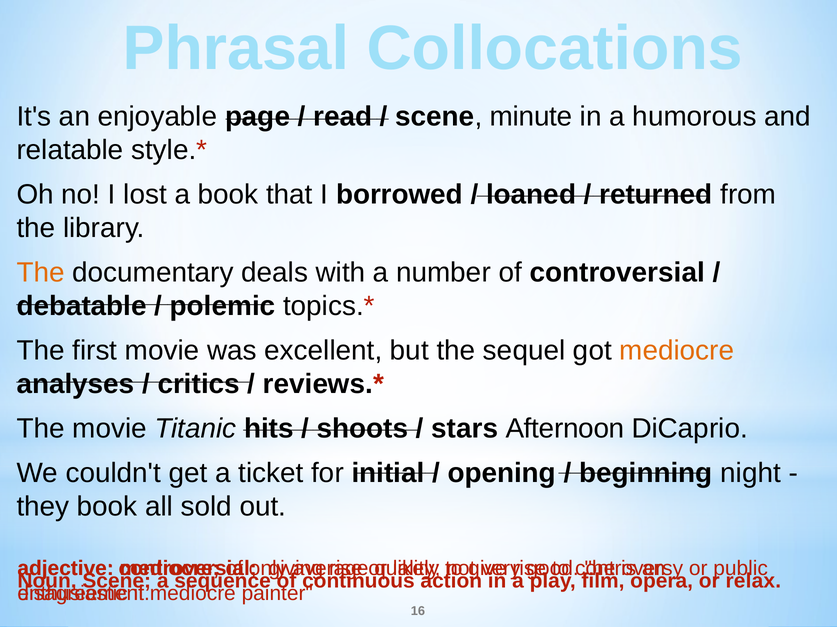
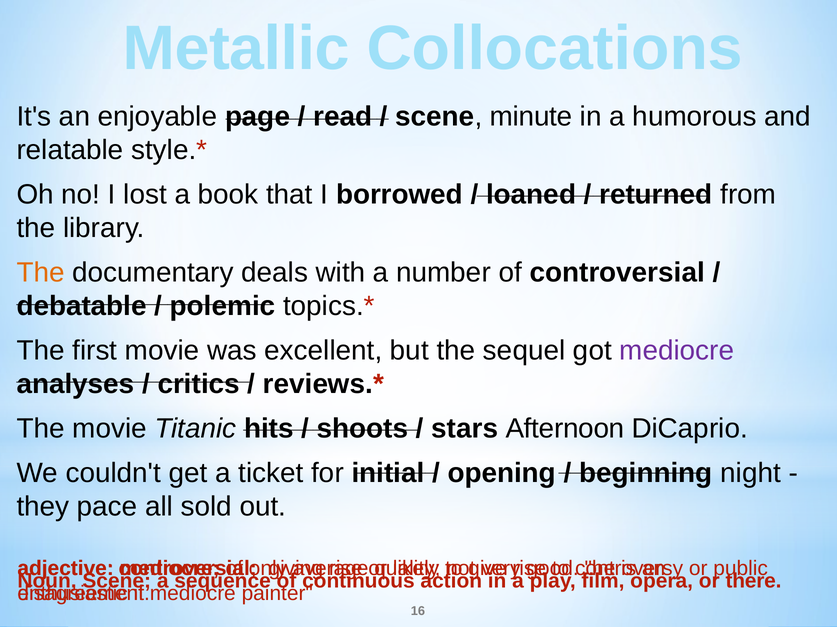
Phrasal: Phrasal -> Metallic (236, 48)
mediocre colour: orange -> purple (677, 351)
they book: book -> pace (107, 507)
relax: relax -> there (753, 582)
